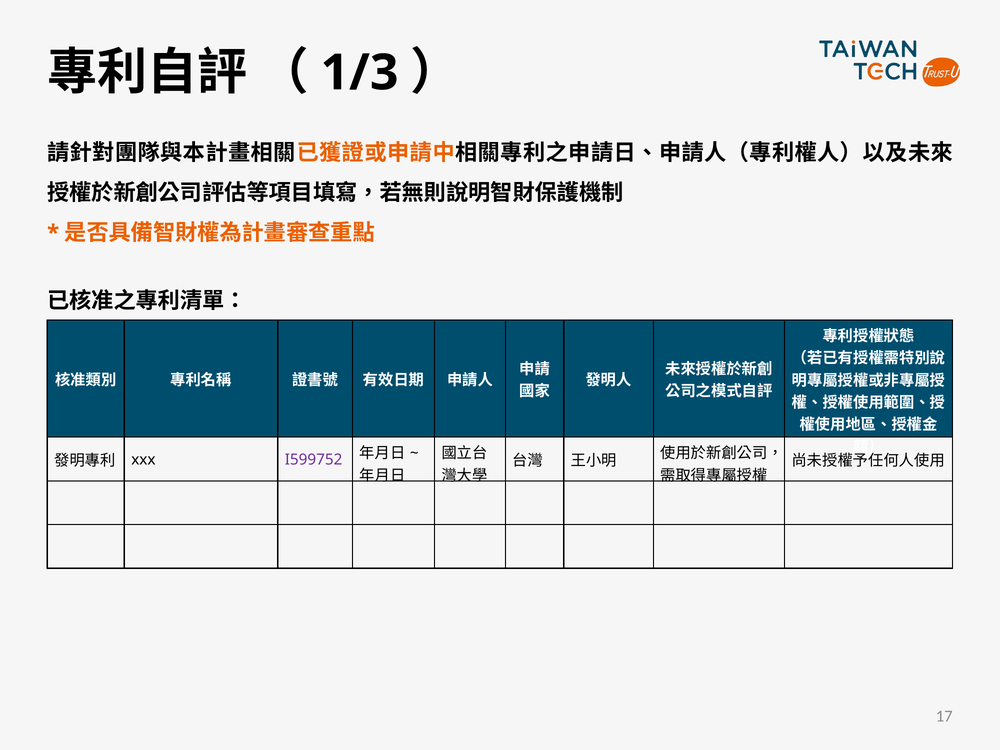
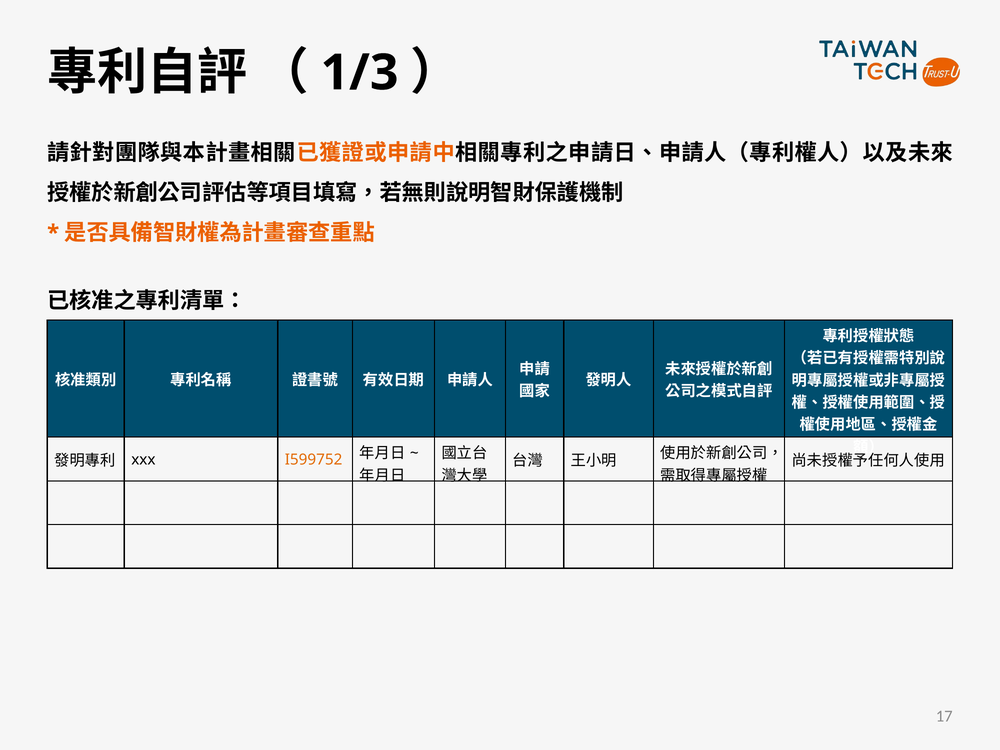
I599752 colour: purple -> orange (314, 460)
